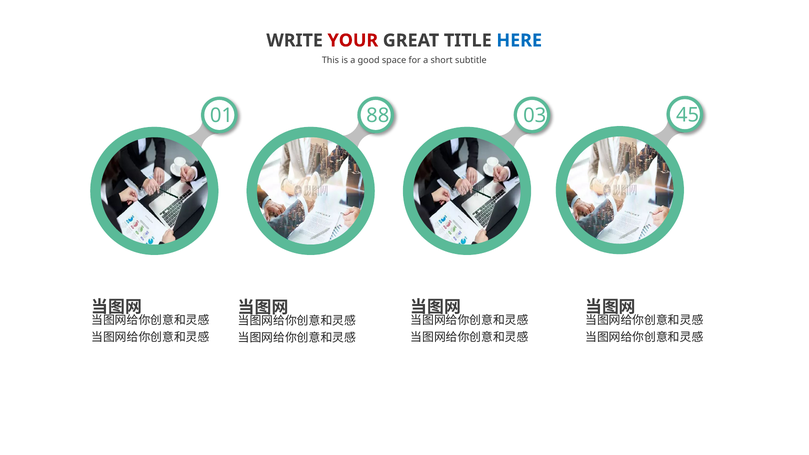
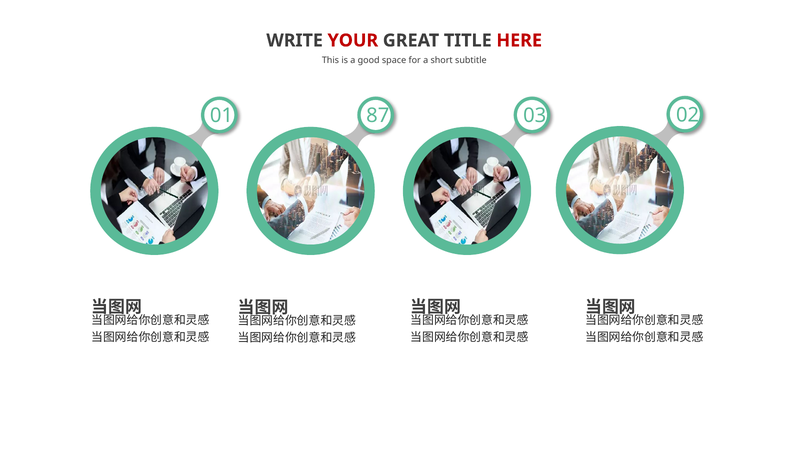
HERE colour: blue -> red (519, 41)
88: 88 -> 87 (378, 116)
45: 45 -> 02 (688, 115)
